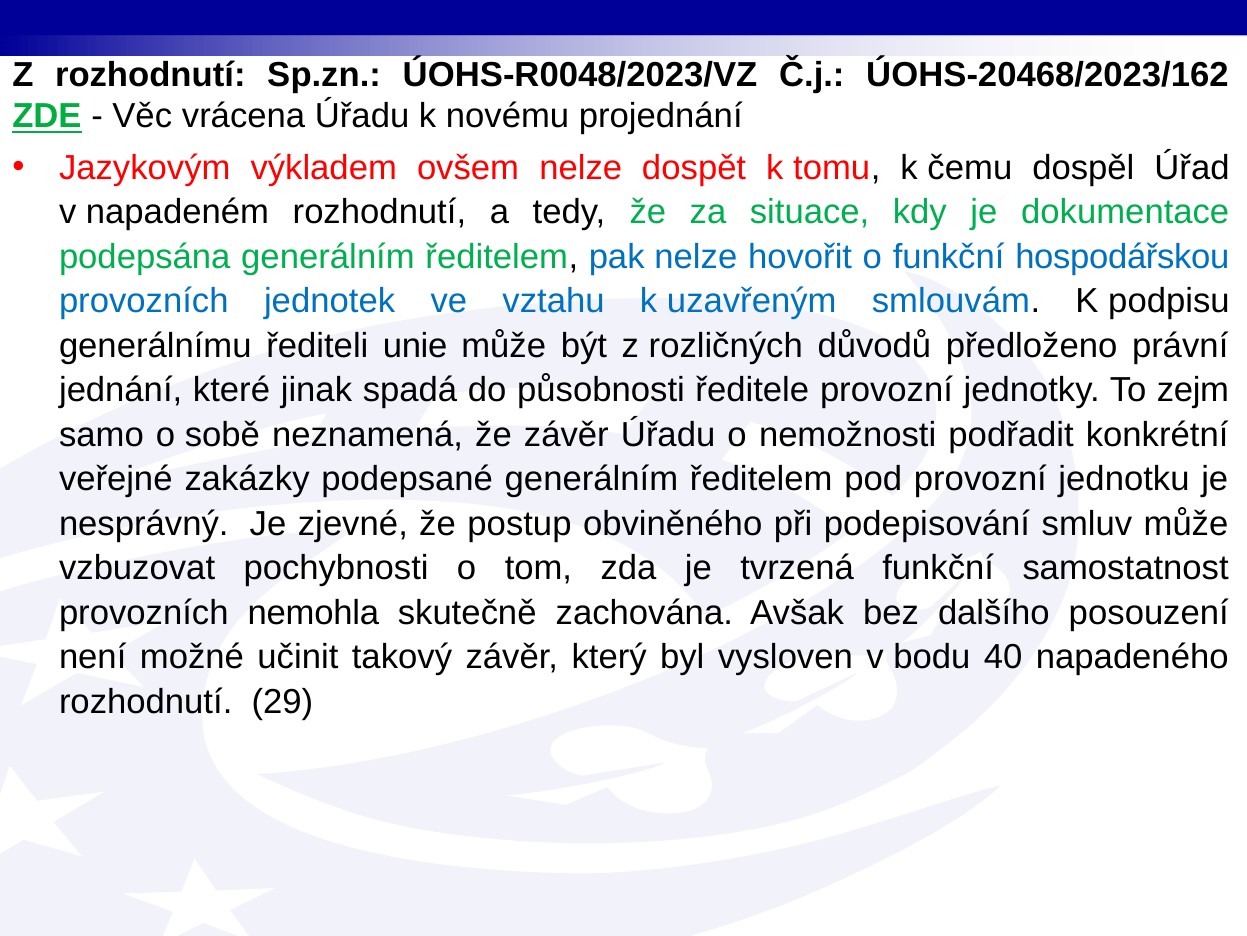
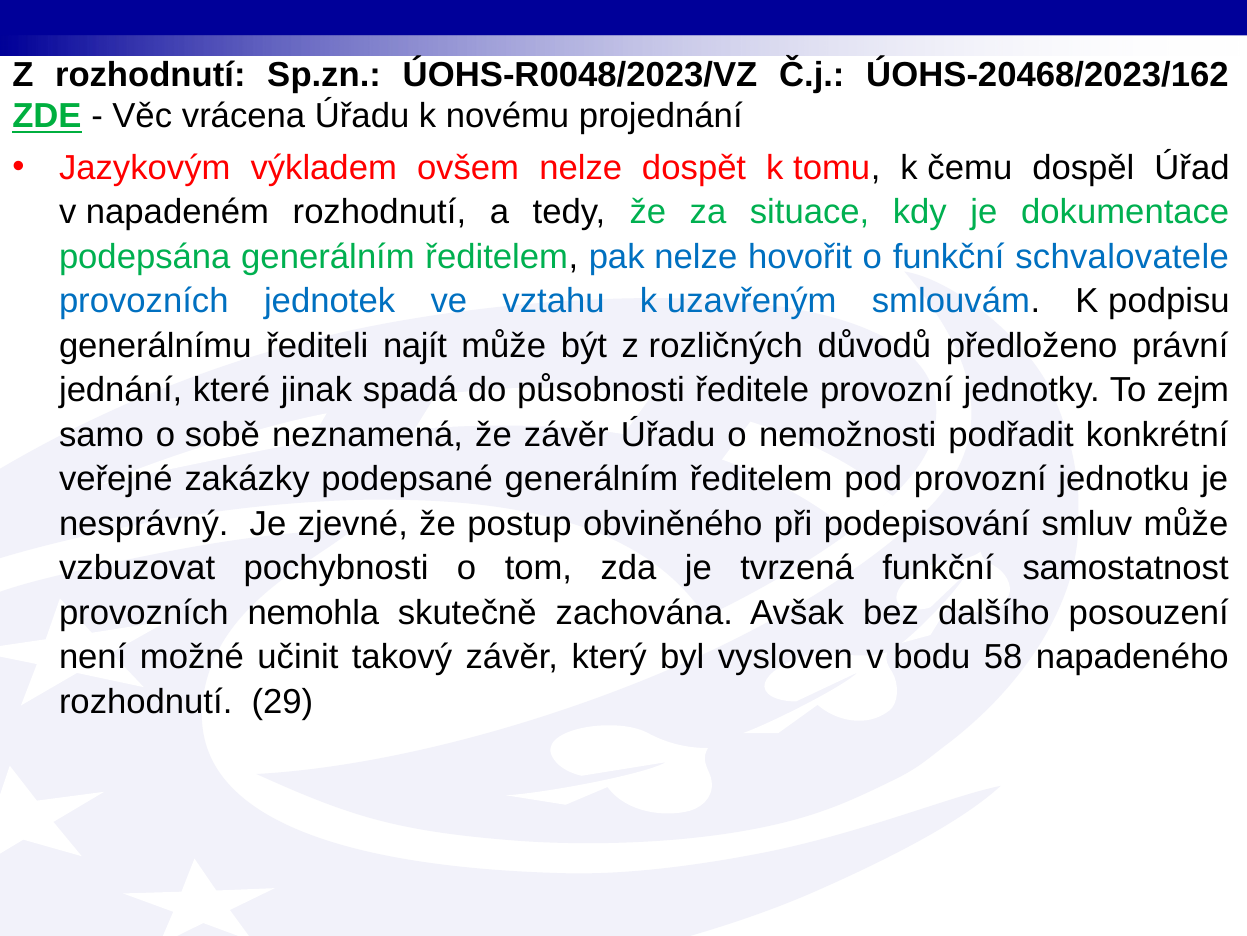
hospodářskou: hospodářskou -> schvalovatele (1122, 257)
unie: unie -> najít (415, 346)
40: 40 -> 58 (1003, 657)
